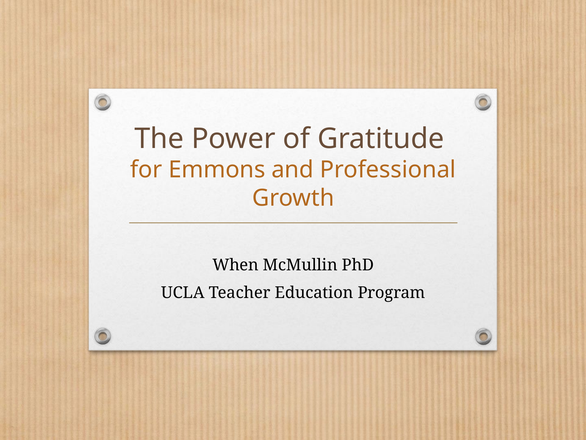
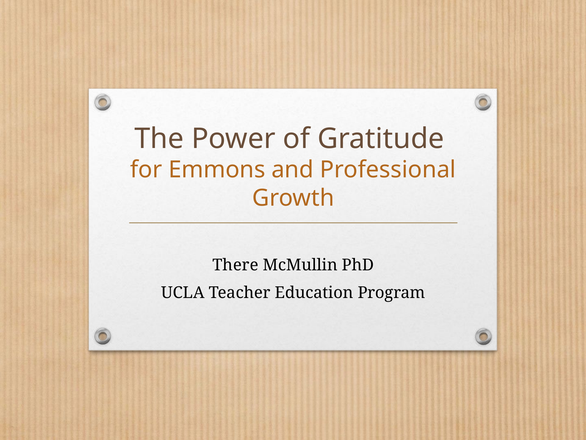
When: When -> There (236, 265)
